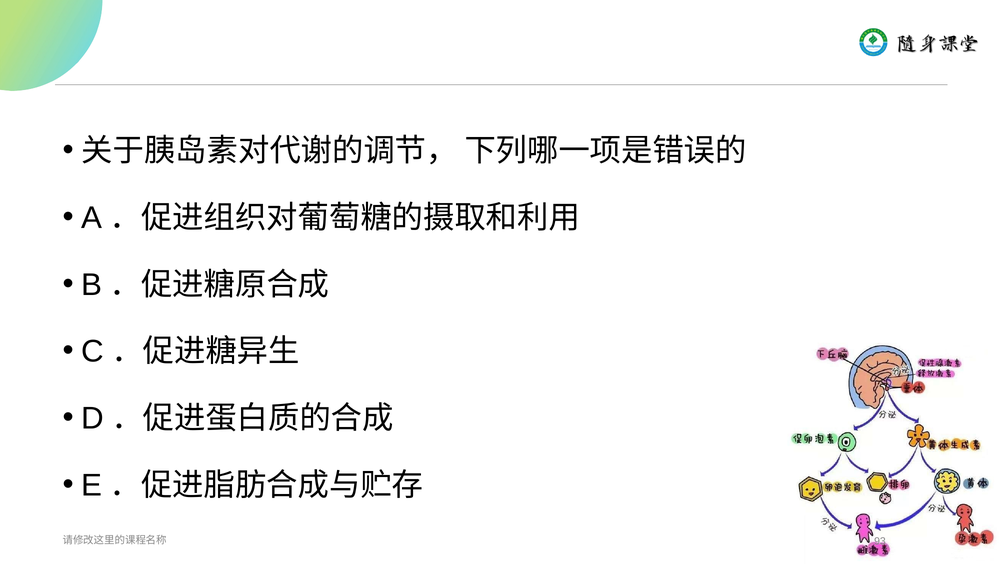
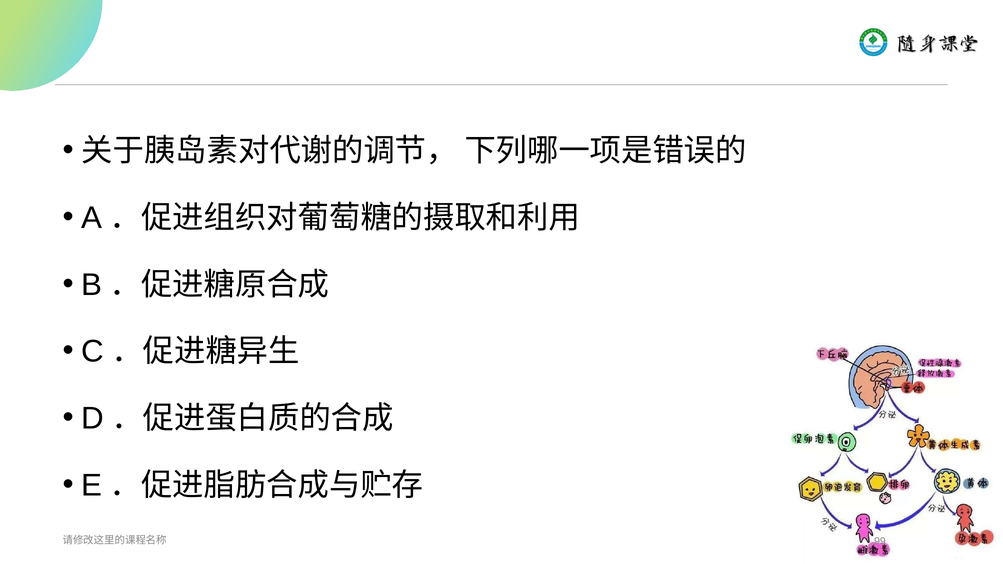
93: 93 -> 99 (880, 542)
